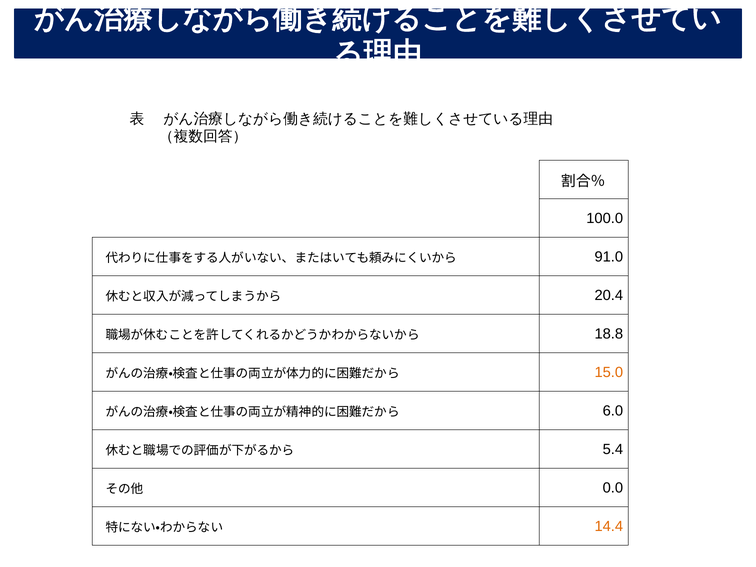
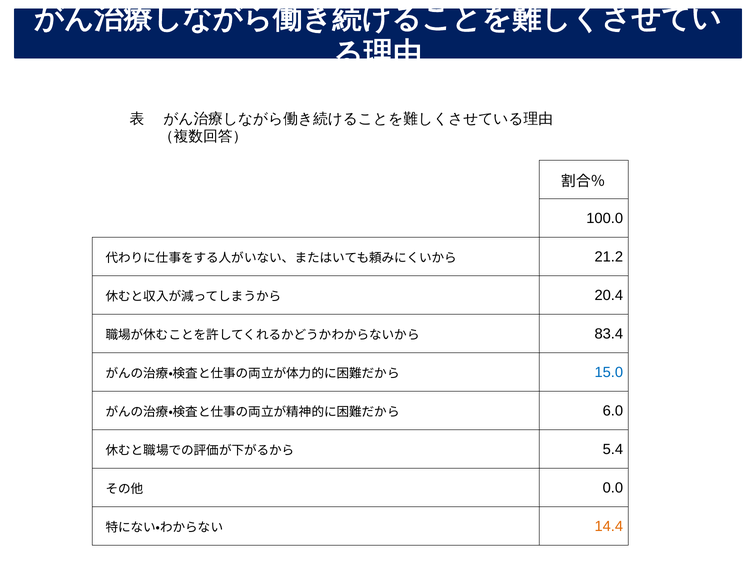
91.0: 91.0 -> 21.2 (609, 257)
18.8: 18.8 -> 83.4 (609, 334)
15.0 colour: orange -> blue (609, 373)
